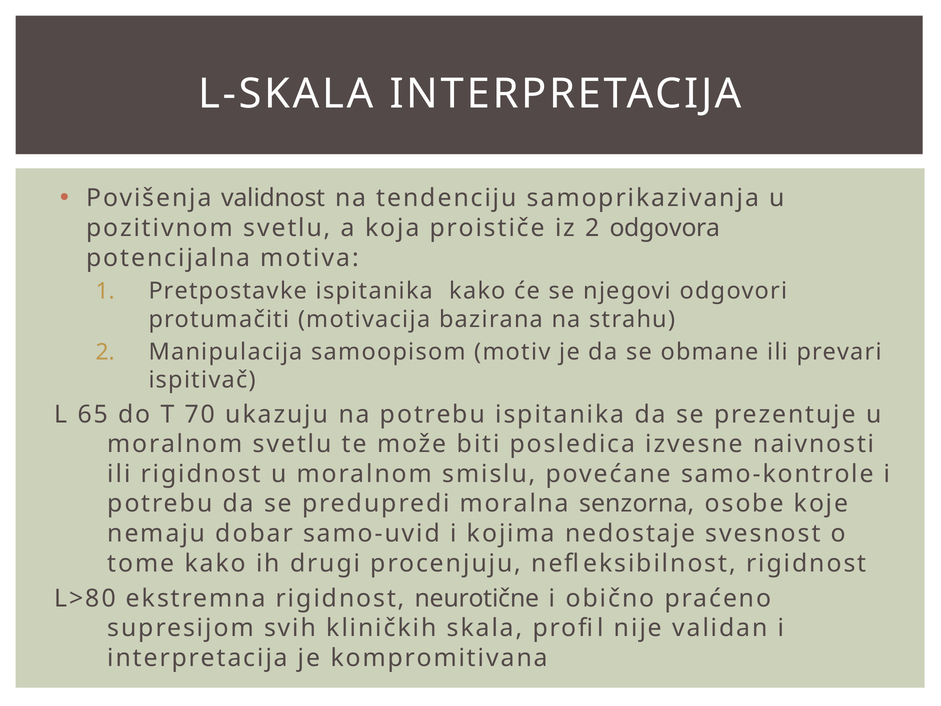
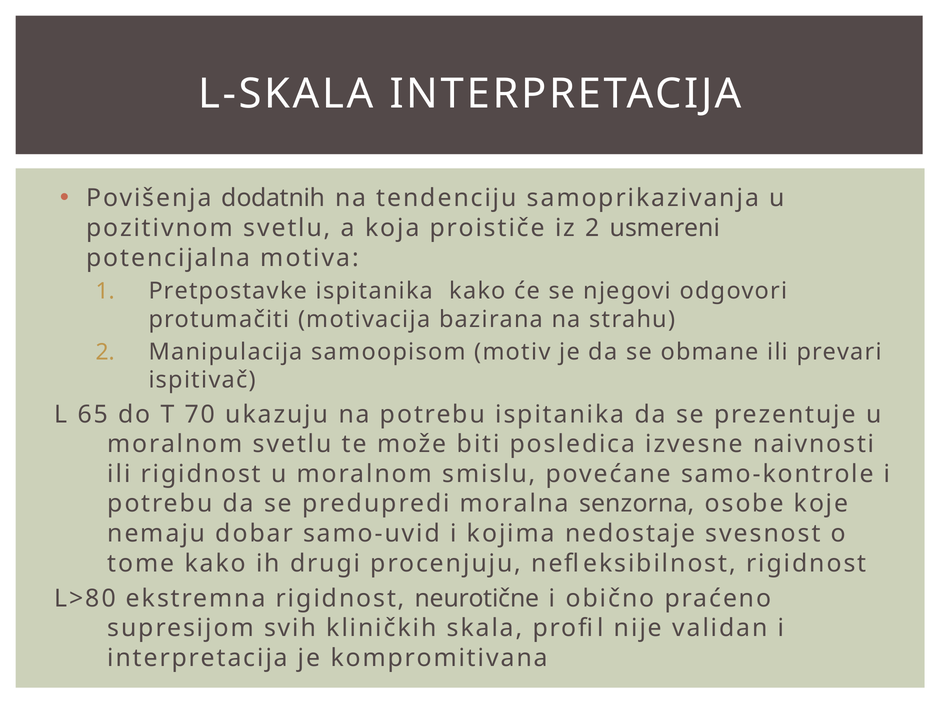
validnost: validnost -> dodatnih (273, 198)
odgovora: odgovora -> usmereni (665, 228)
